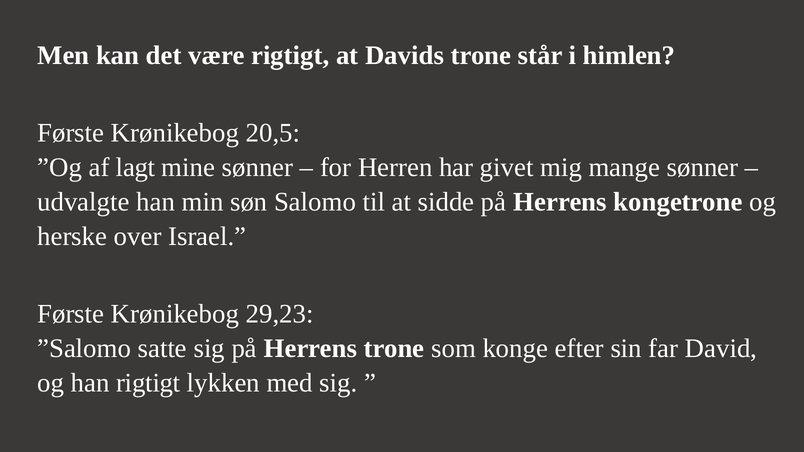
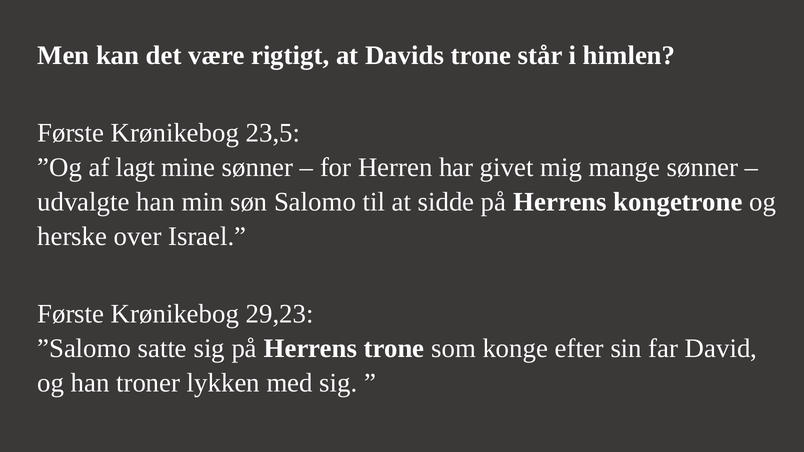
20,5: 20,5 -> 23,5 (273, 133)
han rigtigt: rigtigt -> troner (148, 383)
